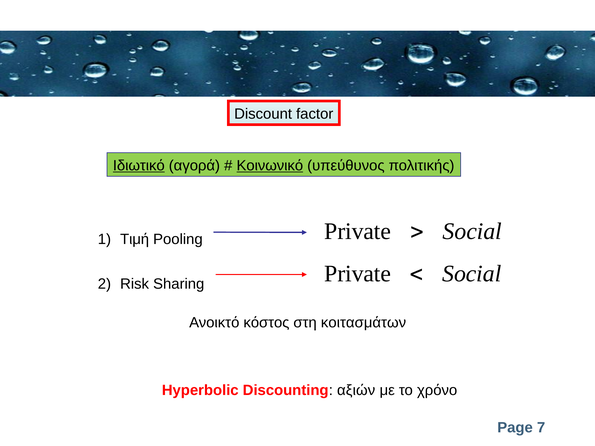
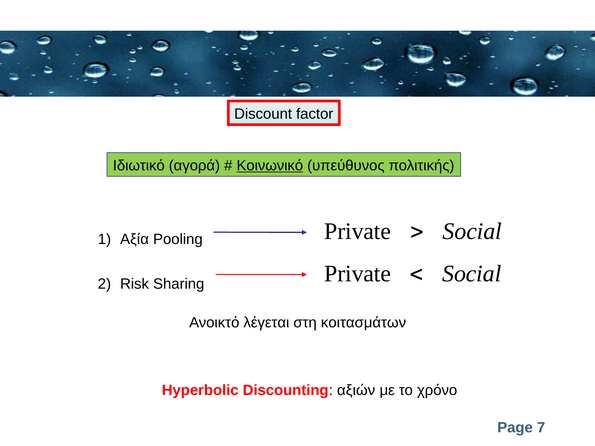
Ιδιωτικό underline: present -> none (139, 166)
Τιμή: Τιμή -> Αξία (135, 239)
κόστος: κόστος -> λέγεται (266, 323)
